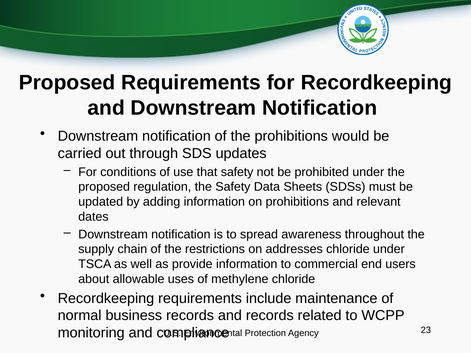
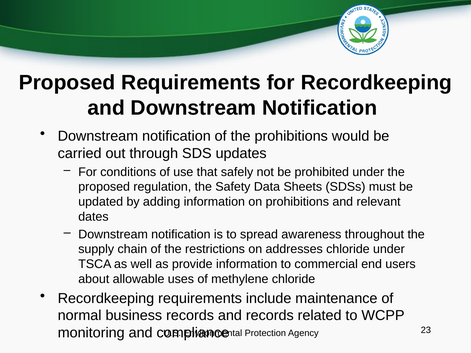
that safety: safety -> safely (237, 172)
